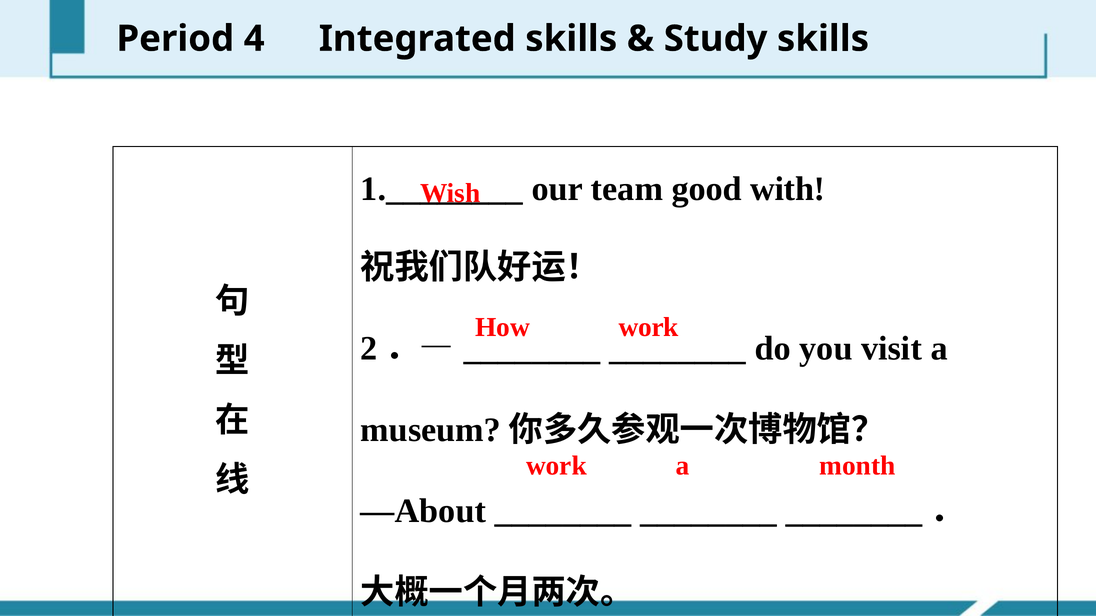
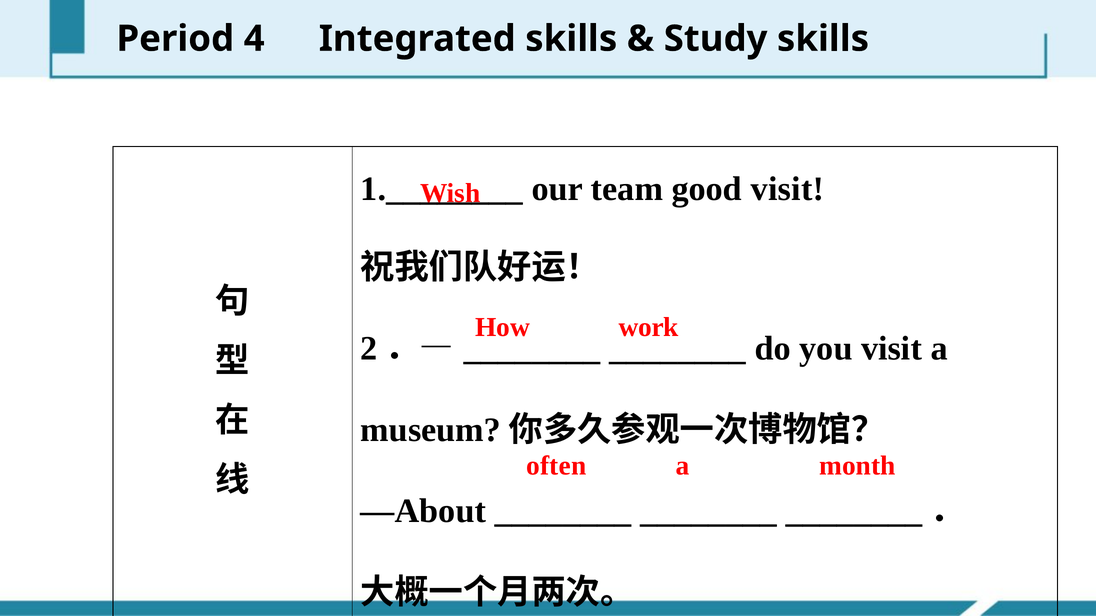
good with: with -> visit (787, 189)
work: work -> often (556, 466)
